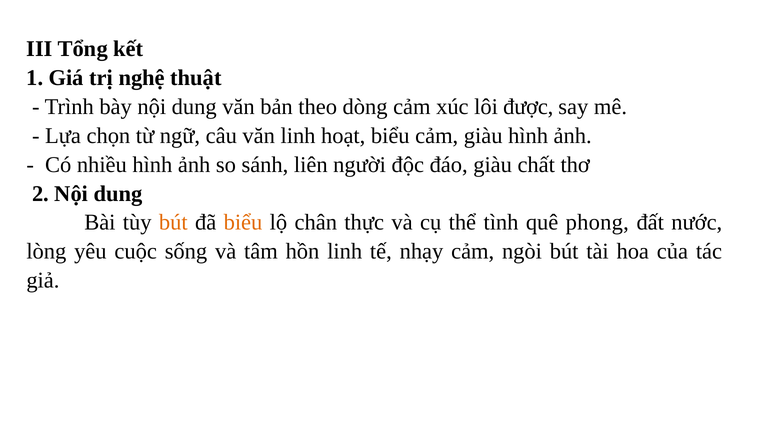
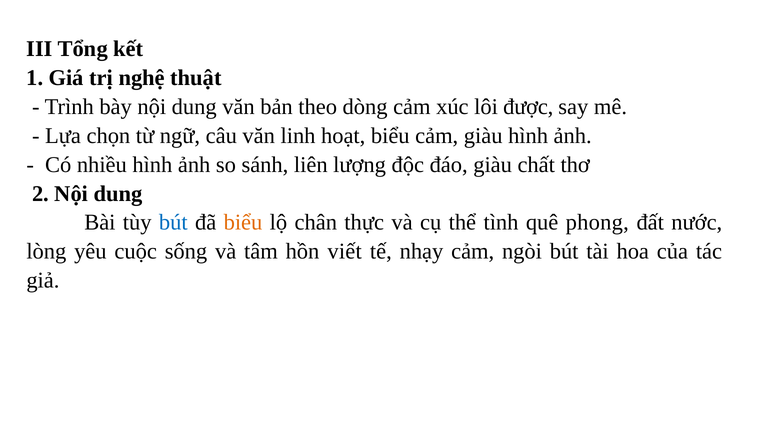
người: người -> lượng (360, 165)
bút colour: orange -> blue (173, 223)
hồn linh: linh -> viết (345, 252)
